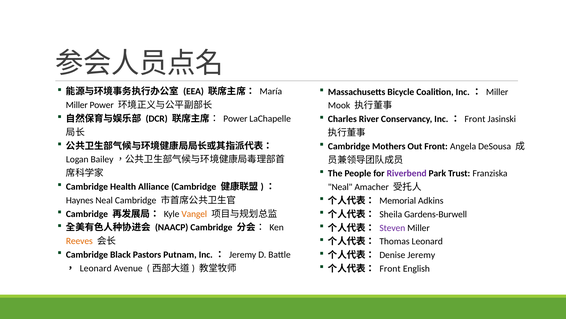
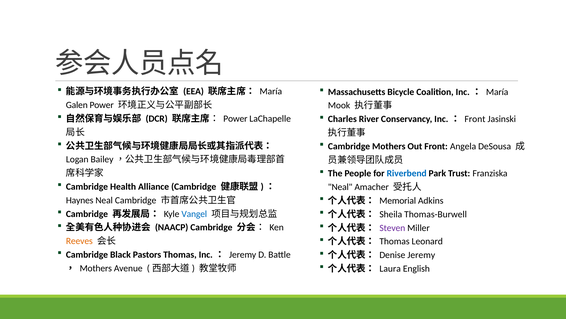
Miller: Miller -> María (497, 92)
Miller: Miller -> Galen (77, 105)
Riverbend colour: purple -> blue (407, 173)
Vangel colour: orange -> blue (194, 213)
Gardens-Burwell: Gardens-Burwell -> Thomas-Burwell (436, 214)
Pastors Putnam: Putnam -> Thomas (180, 254)
Front: Front -> Laura (390, 268)
Leonard: Leonard -> Mothers (96, 268)
